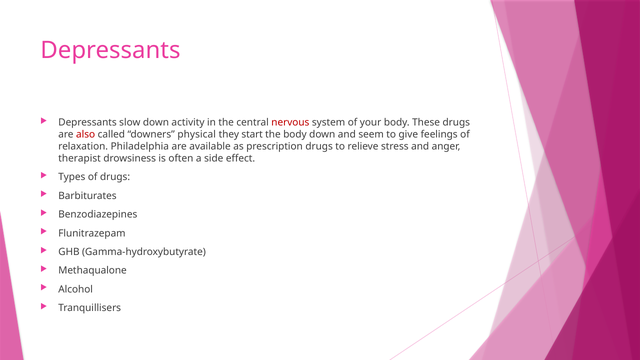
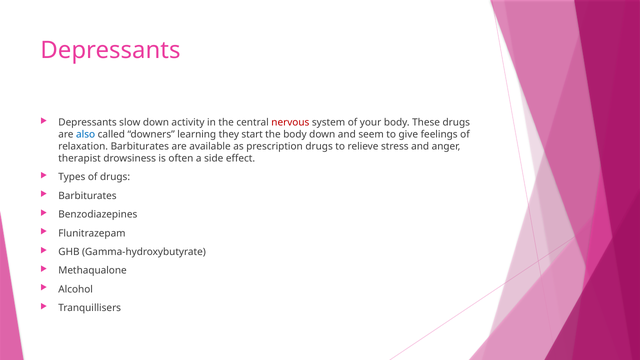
also colour: red -> blue (86, 135)
physical: physical -> learning (197, 135)
relaxation Philadelphia: Philadelphia -> Barbiturates (140, 147)
